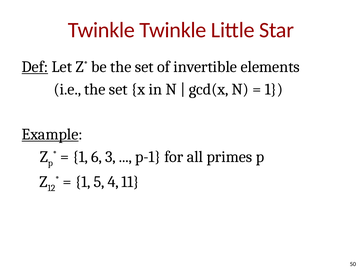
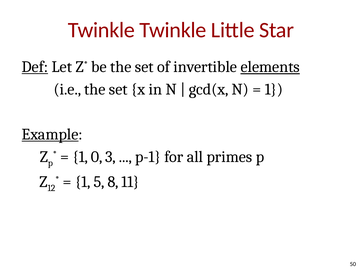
elements underline: none -> present (270, 67)
6: 6 -> 0 (97, 157)
4: 4 -> 8 (113, 182)
